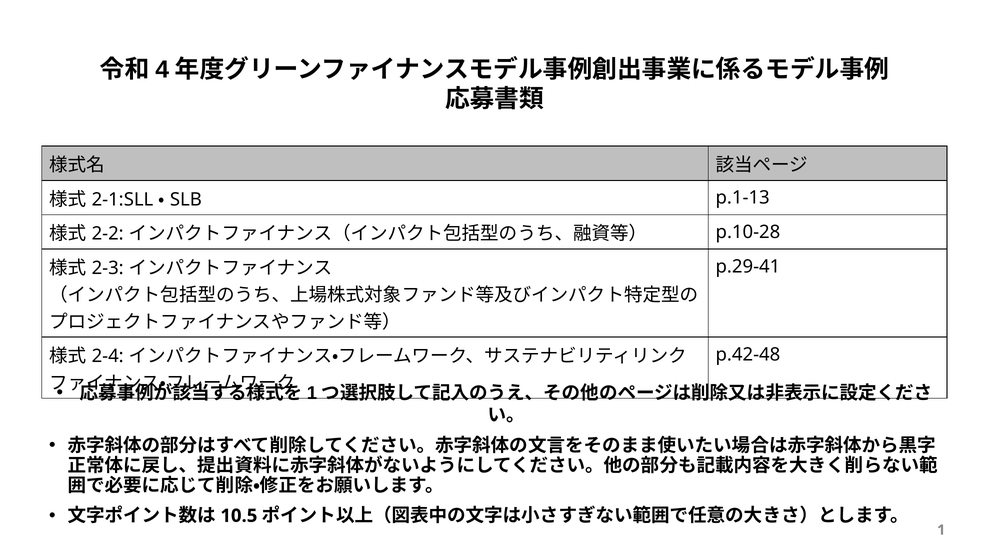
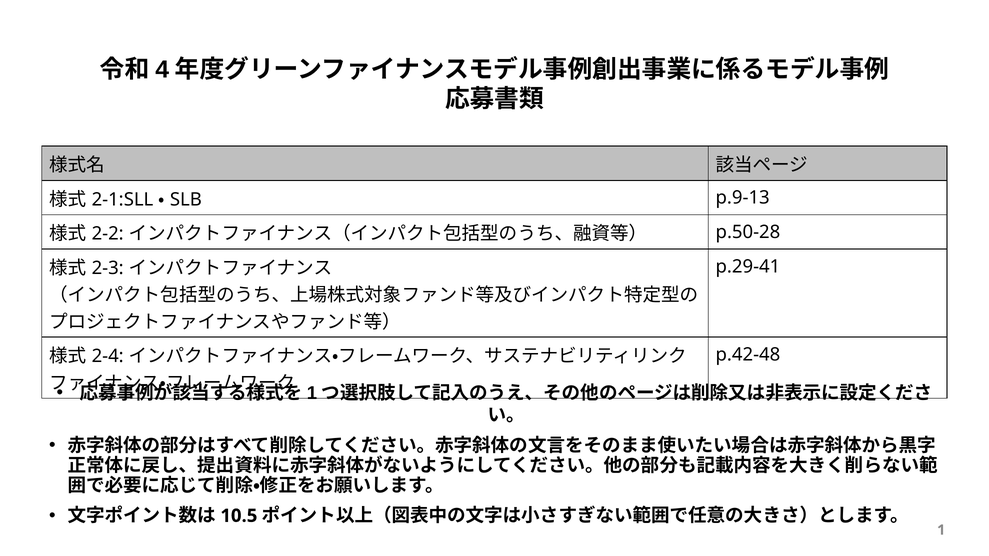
p.1-13: p.1-13 -> p.9-13 (743, 198)
p.10-28: p.10-28 -> p.50-28 (748, 232)
